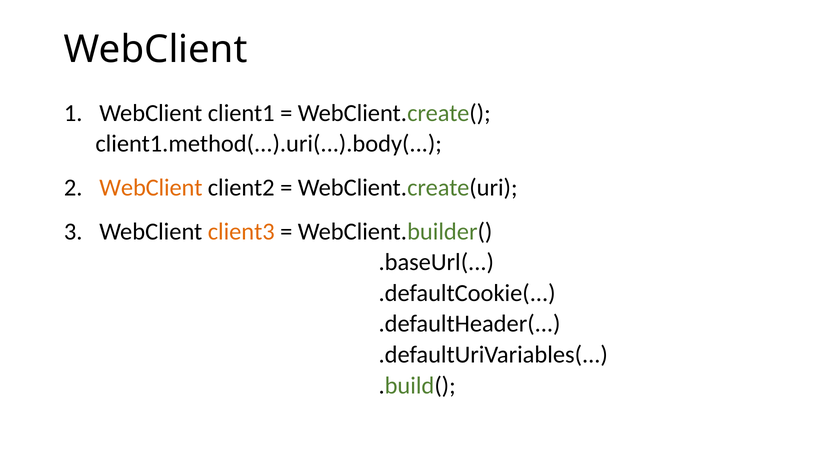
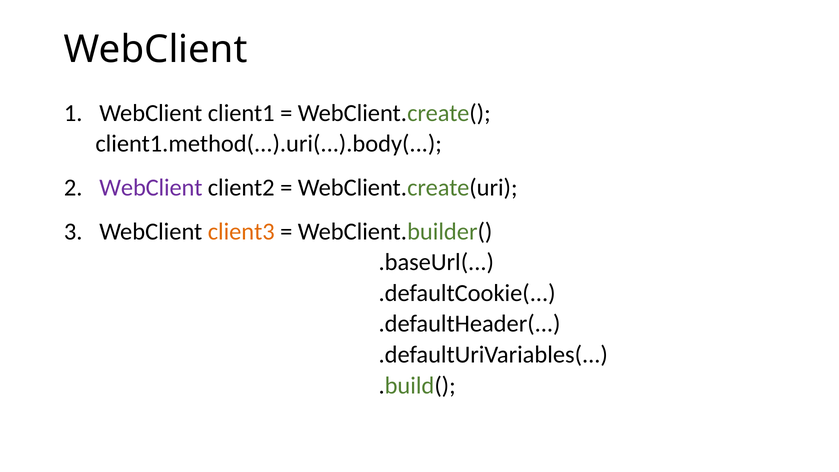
WebClient colour: orange -> purple (151, 188)
